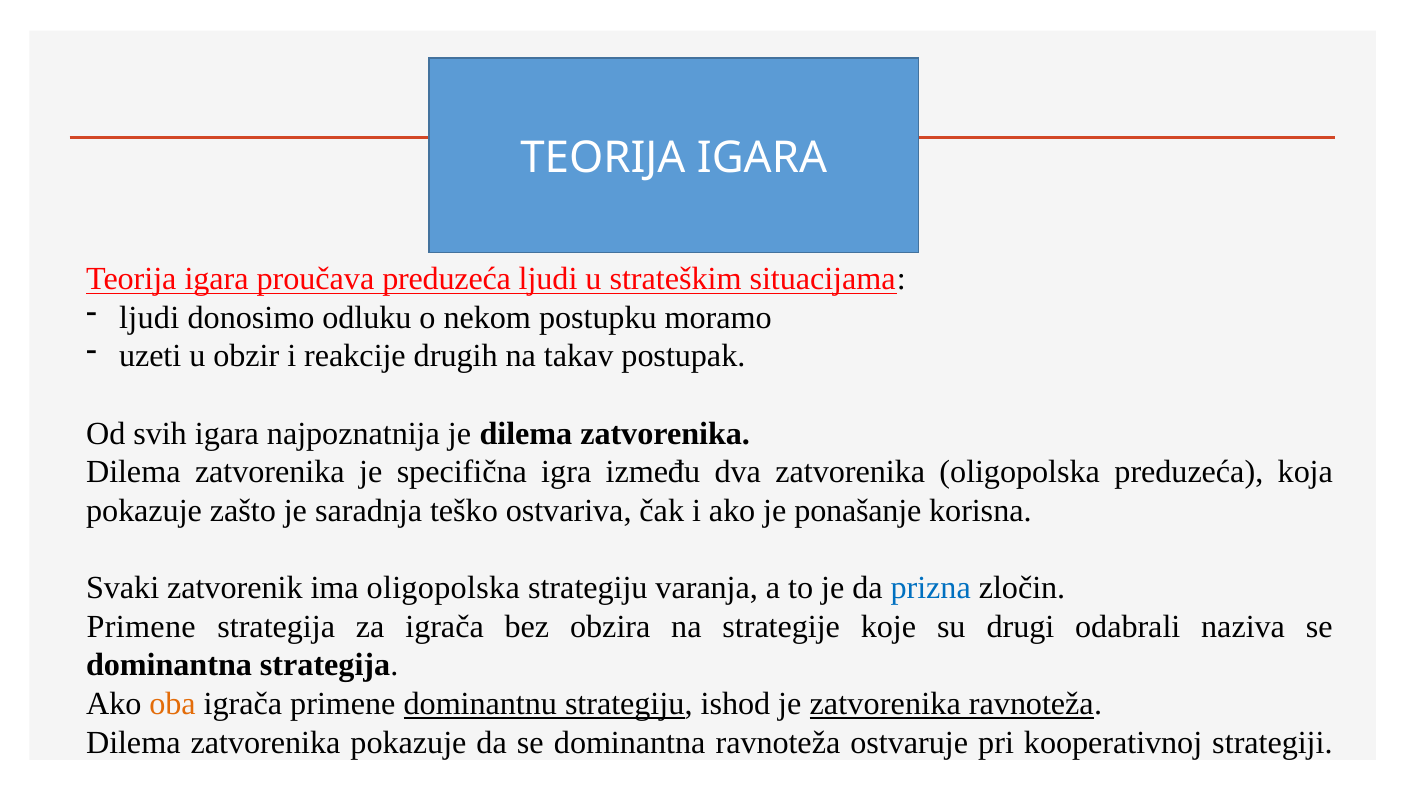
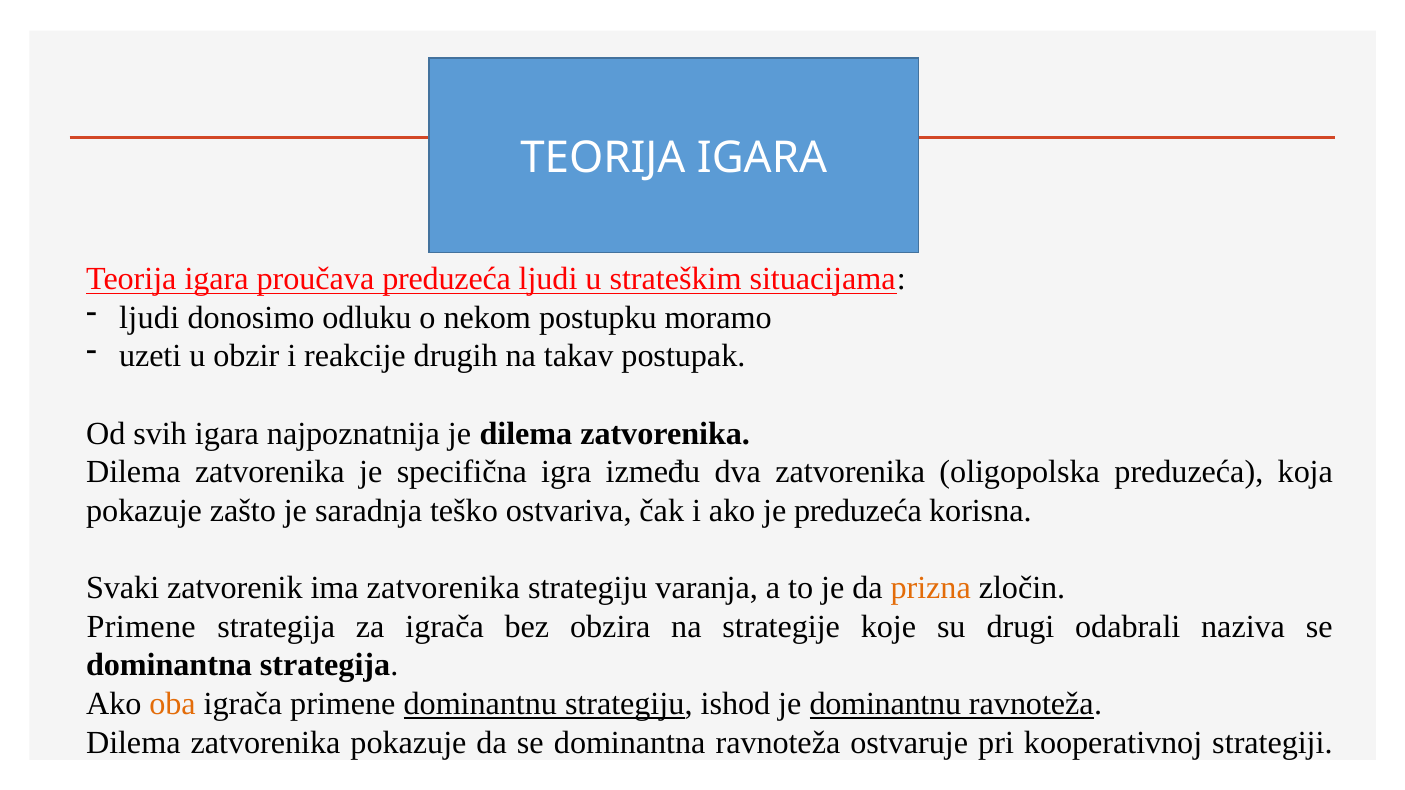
je ponašanje: ponašanje -> preduzeća (858, 511)
ima oligopolska: oligopolska -> zatvorenika (443, 588)
prizna colour: blue -> orange (931, 588)
je zatvorenika: zatvorenika -> dominantnu (885, 704)
